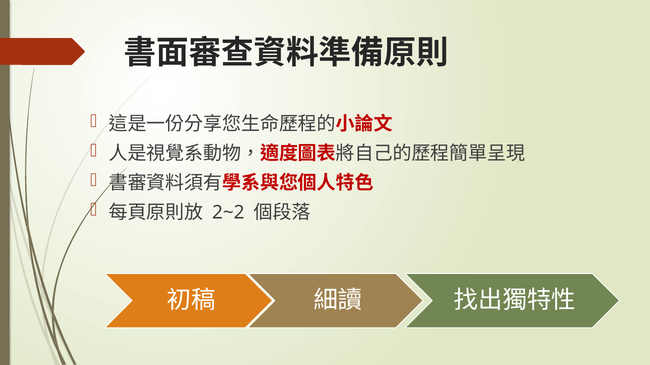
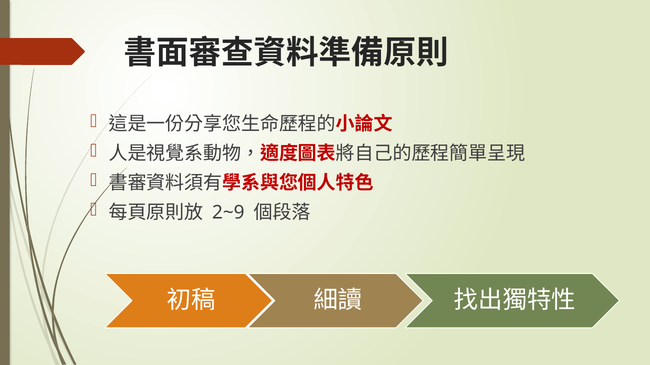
2~2: 2~2 -> 2~9 (228, 213)
